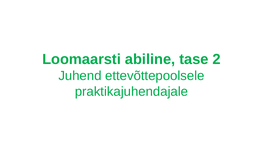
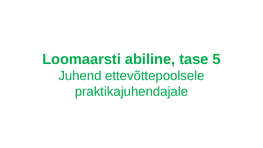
2: 2 -> 5 (217, 59)
